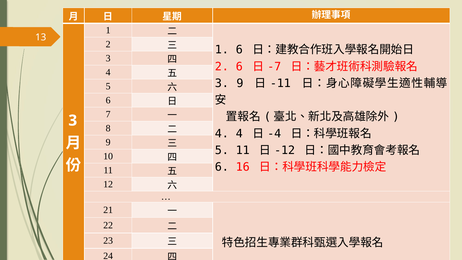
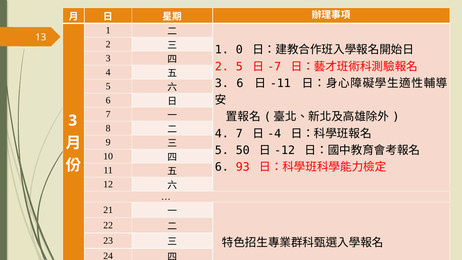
1 6: 6 -> 0 (239, 50)
2 6: 6 -> 5 (239, 66)
3 9: 9 -> 6 (240, 83)
4 4: 4 -> 7 (239, 134)
5 11: 11 -> 50 (243, 150)
16: 16 -> 93 (243, 167)
